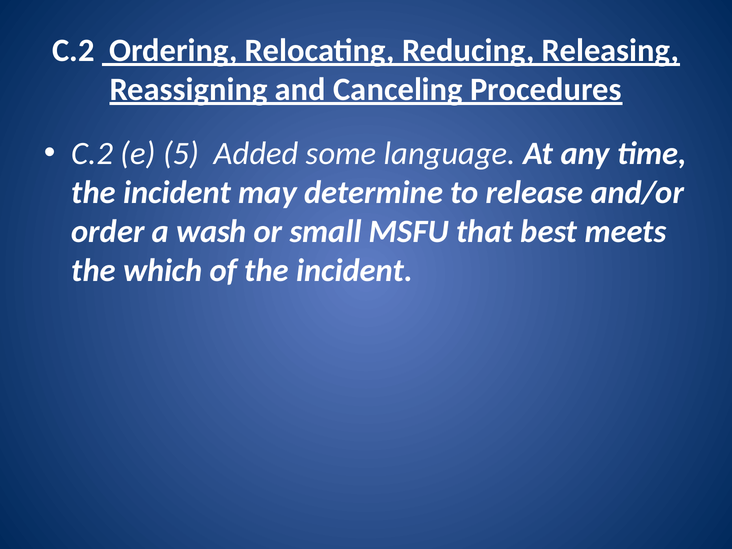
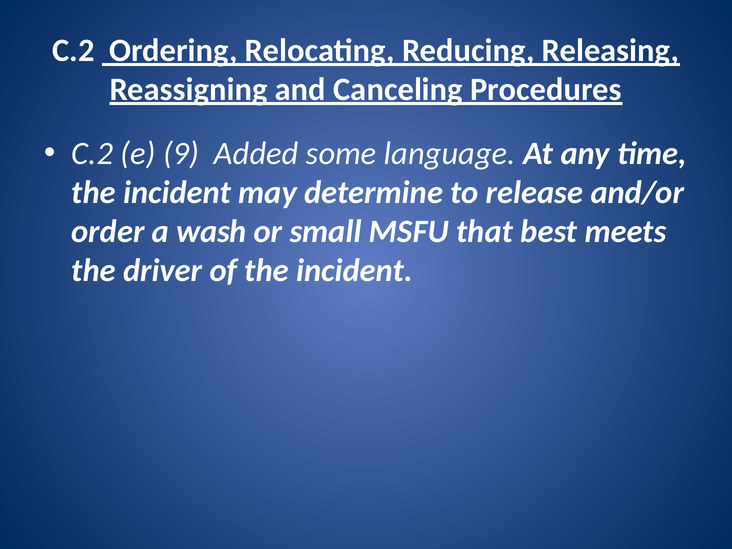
5: 5 -> 9 (181, 154)
which: which -> driver (163, 271)
